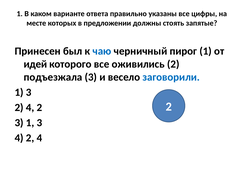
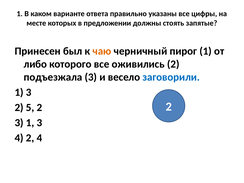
чаю colour: blue -> orange (102, 51)
идей: идей -> либо (35, 64)
4: 4 -> 5 (30, 108)
